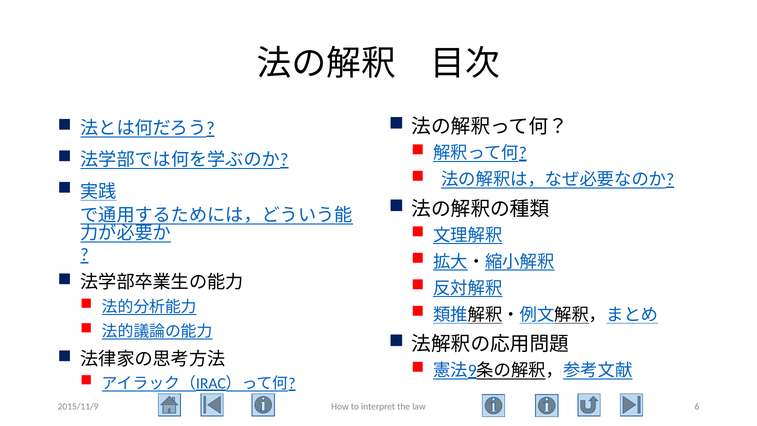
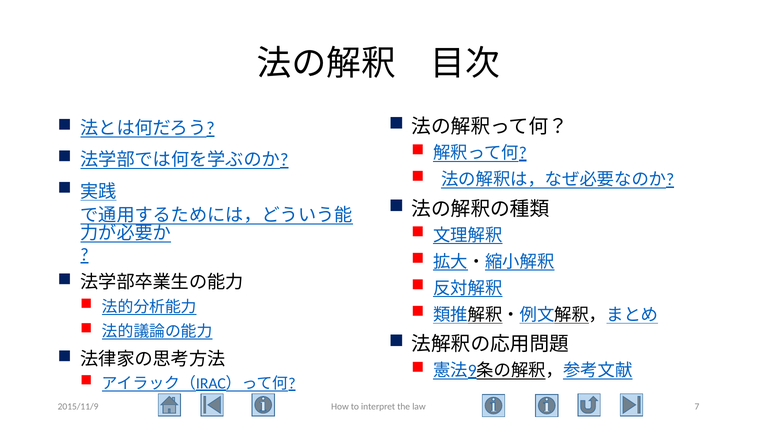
6: 6 -> 7 (697, 407)
